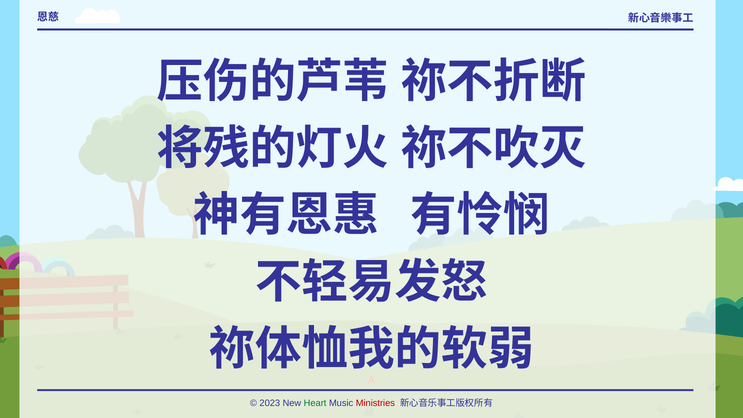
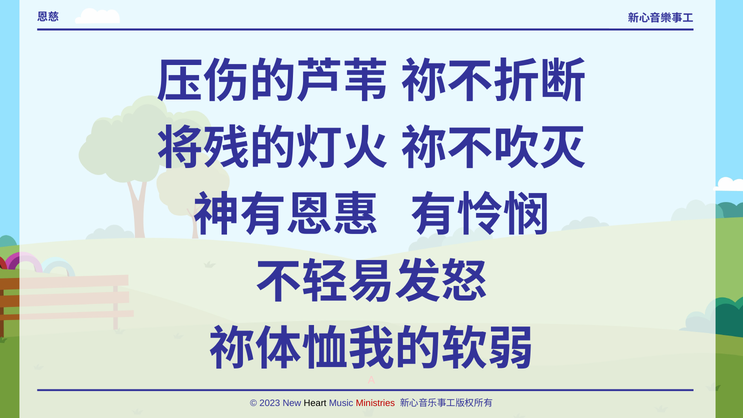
Heart colour: green -> black (315, 403)
